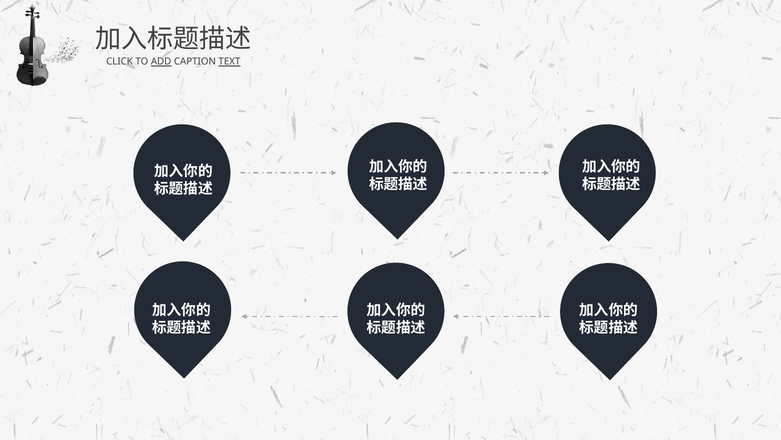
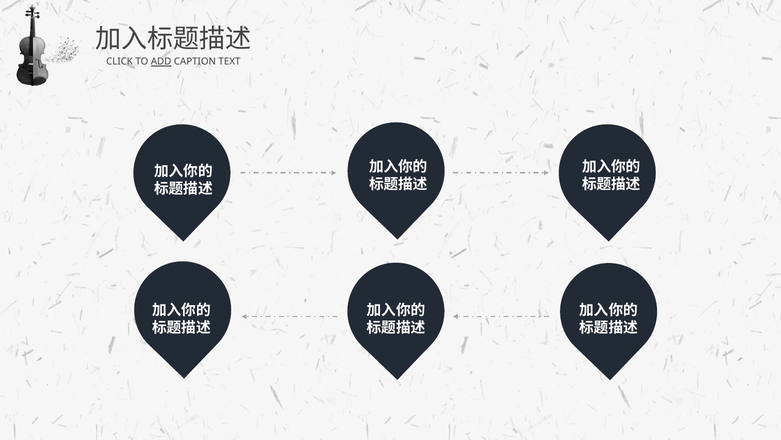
TEXT underline: present -> none (229, 62)
